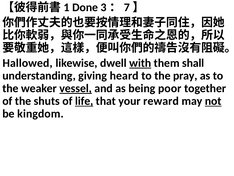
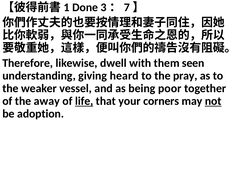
Hallowed: Hallowed -> Therefore (28, 63)
with underline: present -> none (140, 63)
shall: shall -> seen (193, 63)
vessel underline: present -> none (76, 88)
shuts: shuts -> away (47, 101)
reward: reward -> corners (161, 101)
kingdom: kingdom -> adoption (41, 113)
